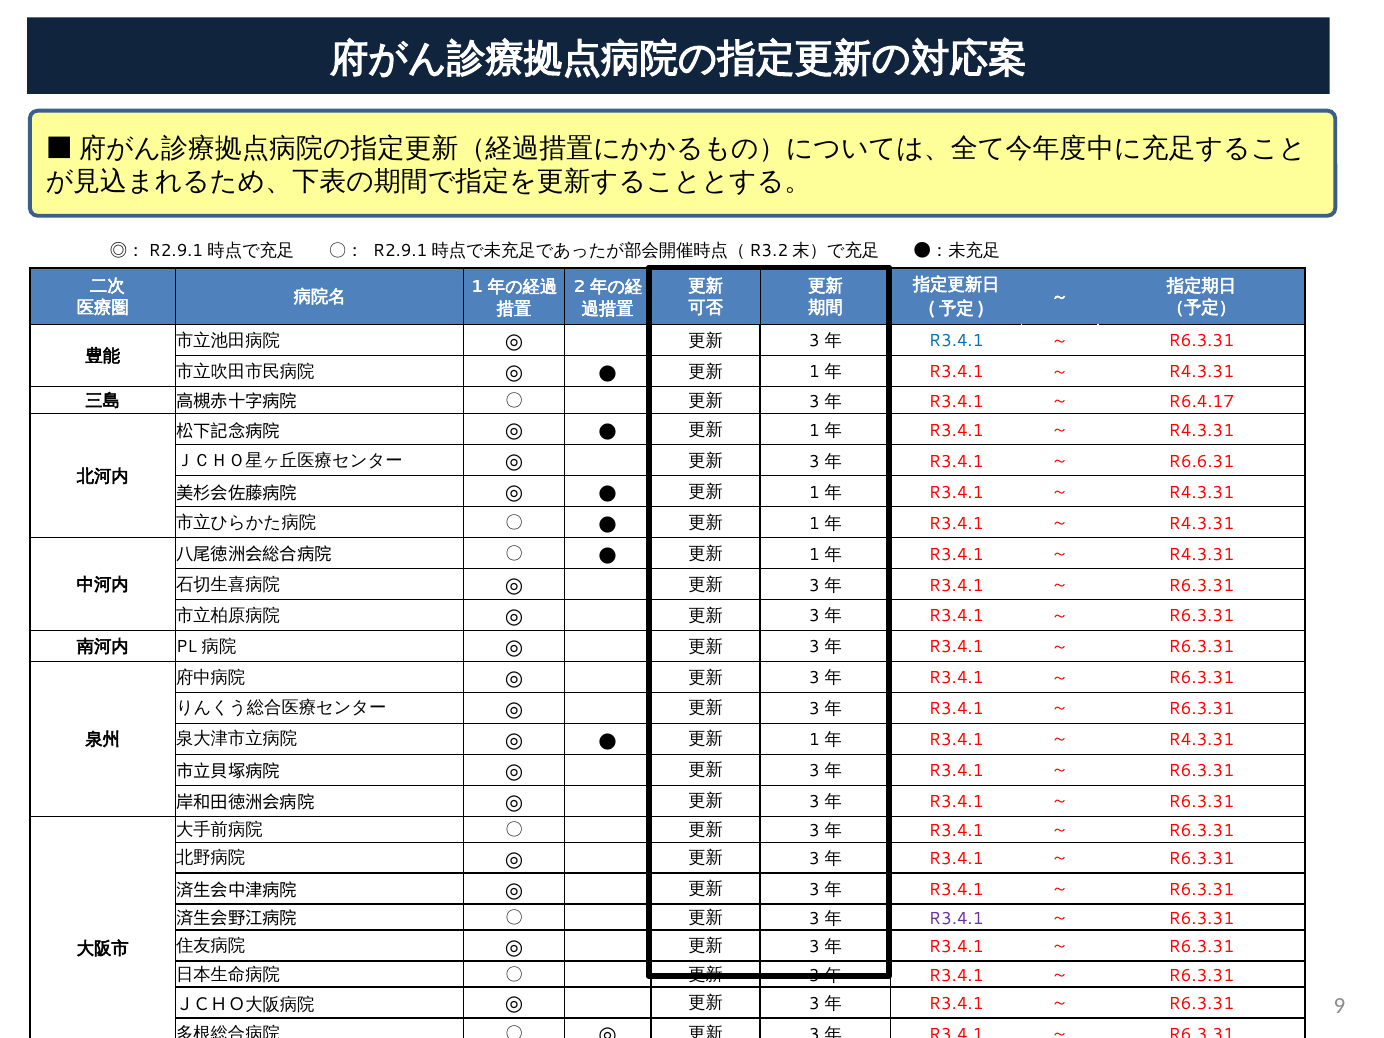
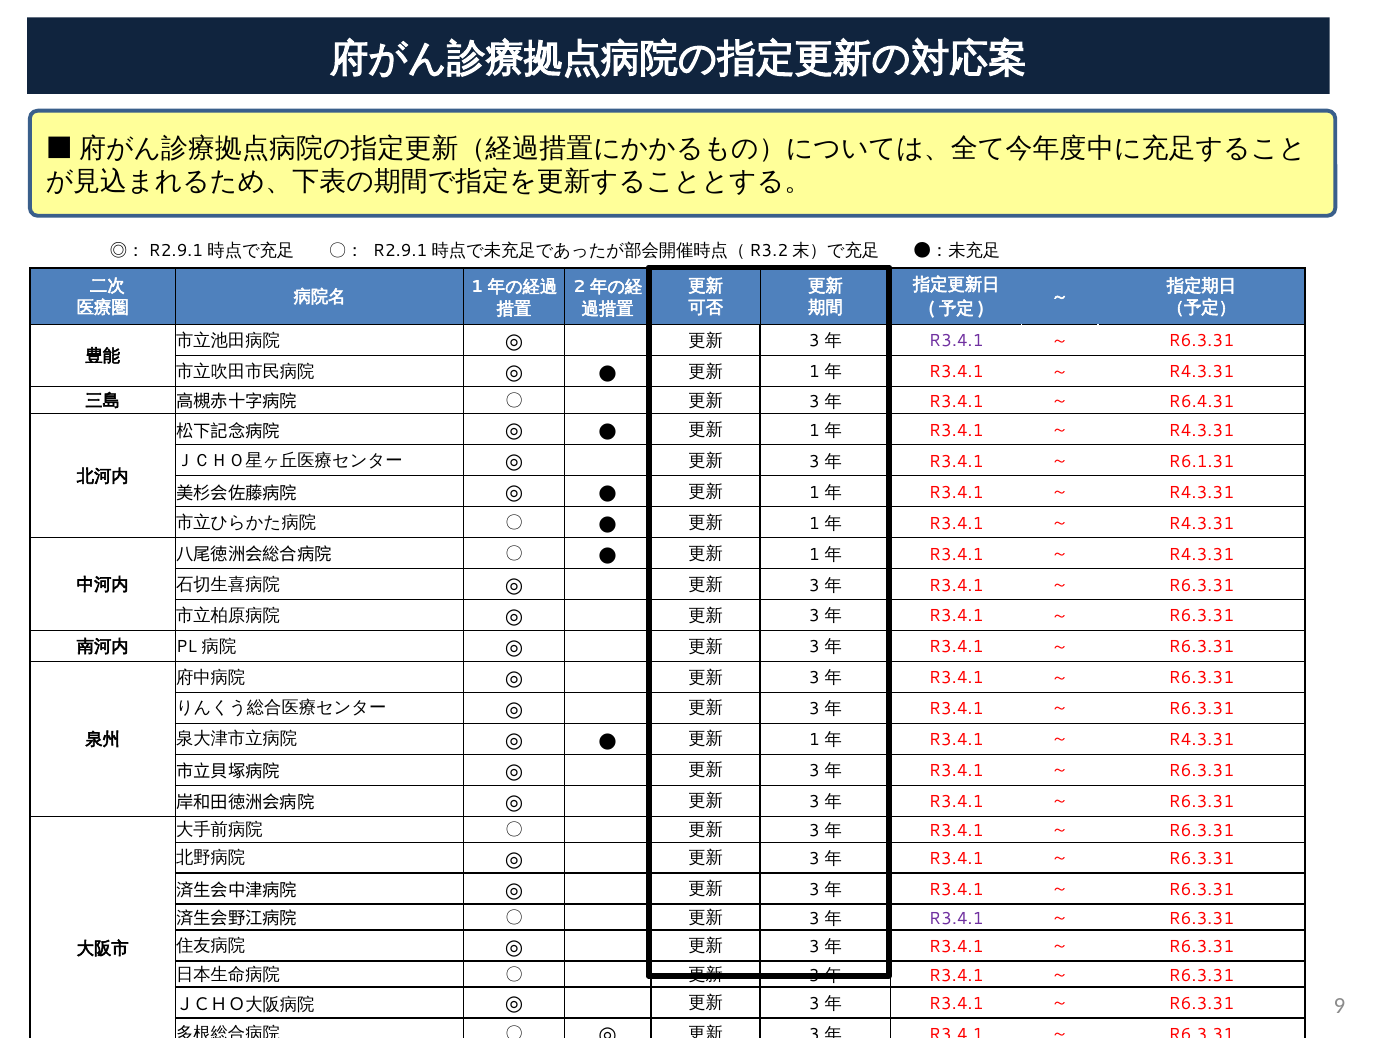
R3.4.1 colour: blue -> purple (956, 341)
R6.4.17: R6.4.17 -> R6.4.31 (1201, 401)
R6.6.31: R6.6.31 -> R6.1.31 (1201, 462)
